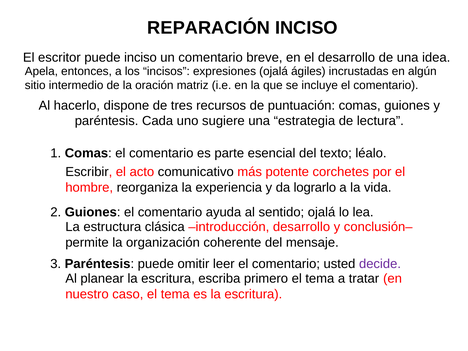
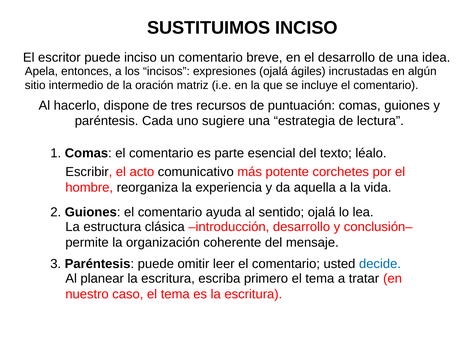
REPARACIÓN: REPARACIÓN -> SUSTITUIMOS (209, 28)
lograrlo: lograrlo -> aquella (315, 187)
decide colour: purple -> blue (380, 264)
